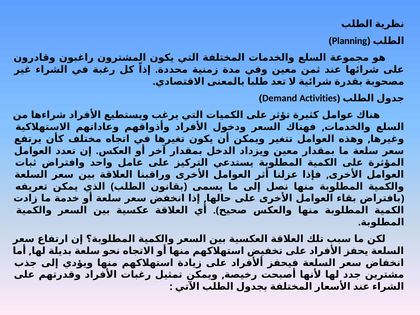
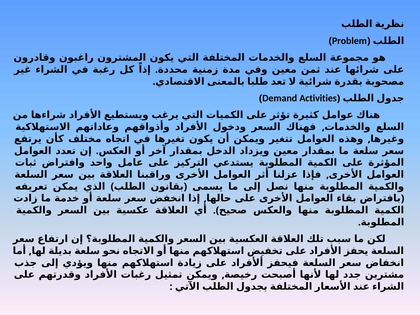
Planning: Planning -> Problem (349, 41)
